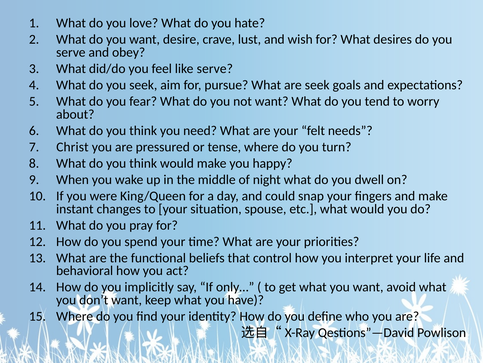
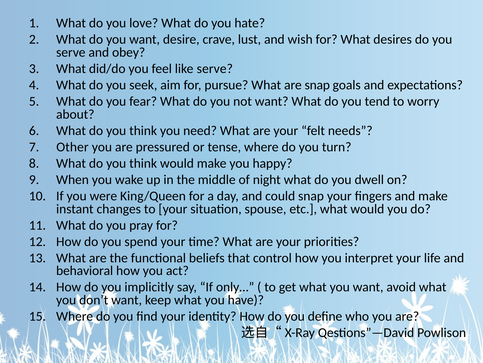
are seek: seek -> snap (317, 85)
Christ: Christ -> Other (72, 147)
